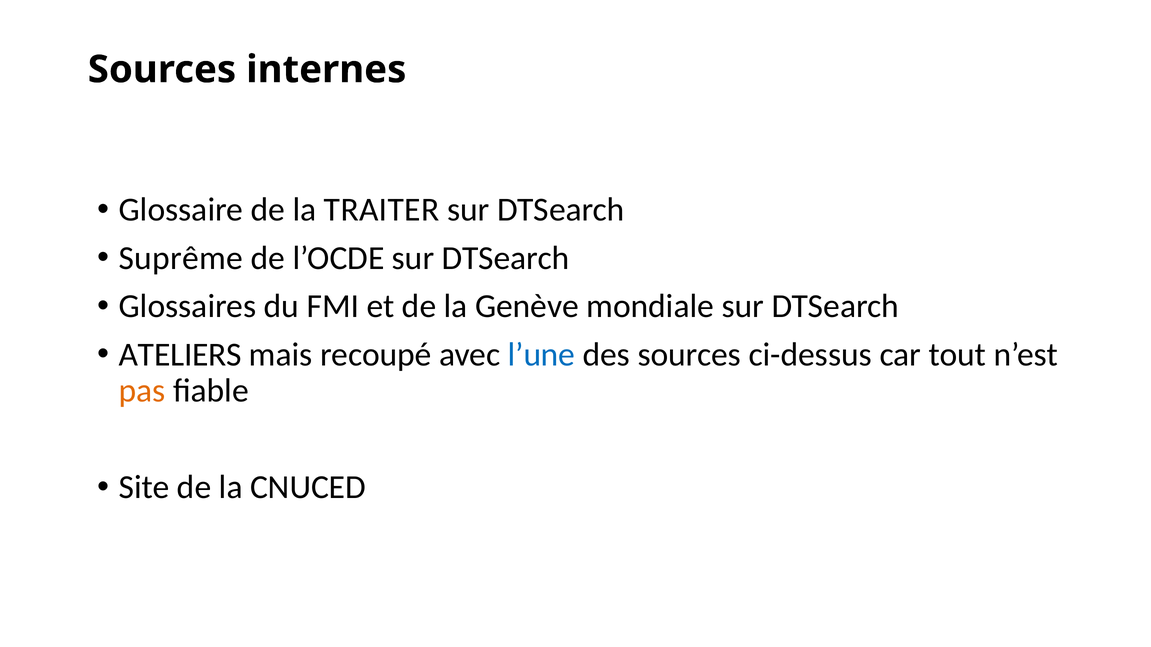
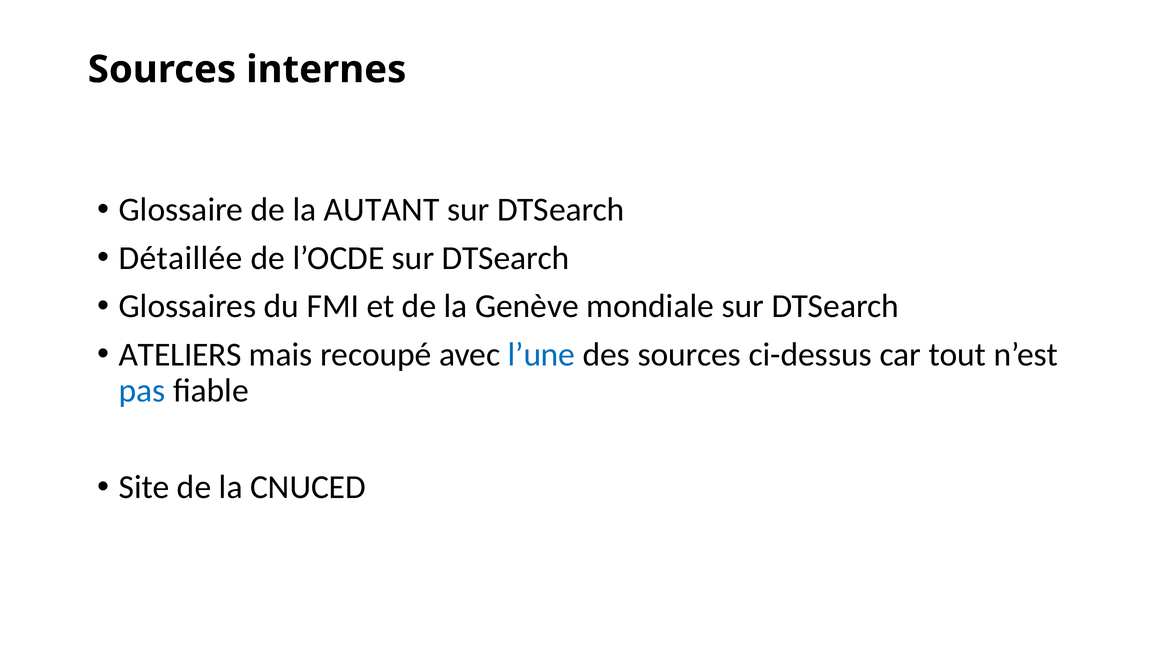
TRAITER: TRAITER -> AUTANT (382, 210)
Suprême: Suprême -> Détaillée (181, 258)
pas colour: orange -> blue (142, 391)
